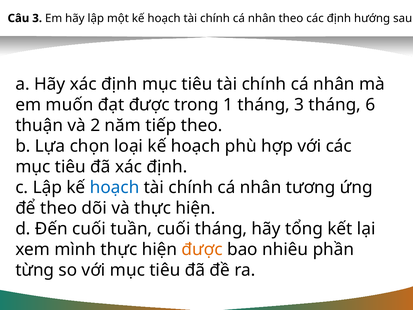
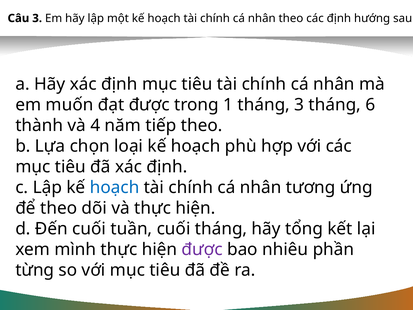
thuận: thuận -> thành (39, 125)
2: 2 -> 4 (95, 125)
được colour: orange -> purple (202, 249)
